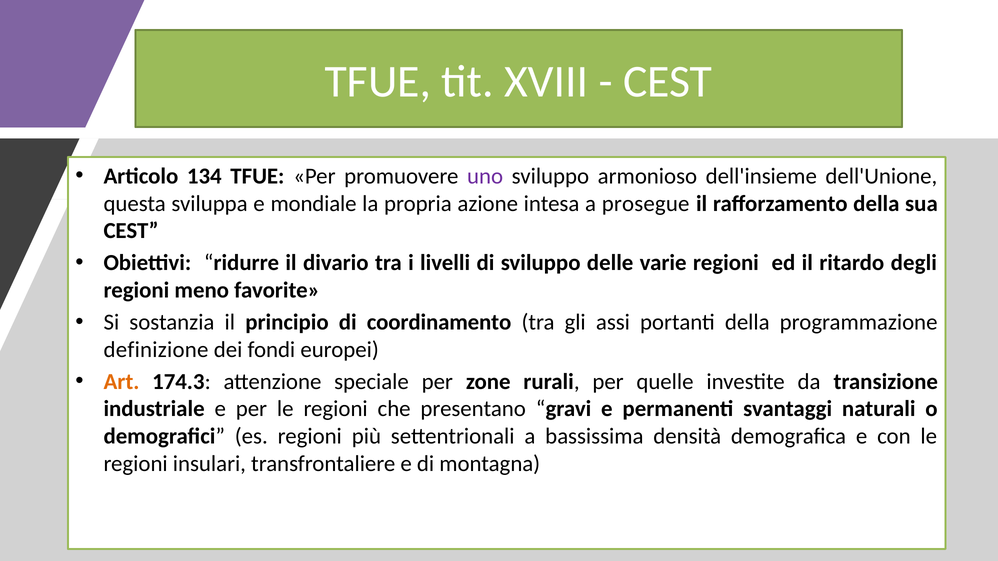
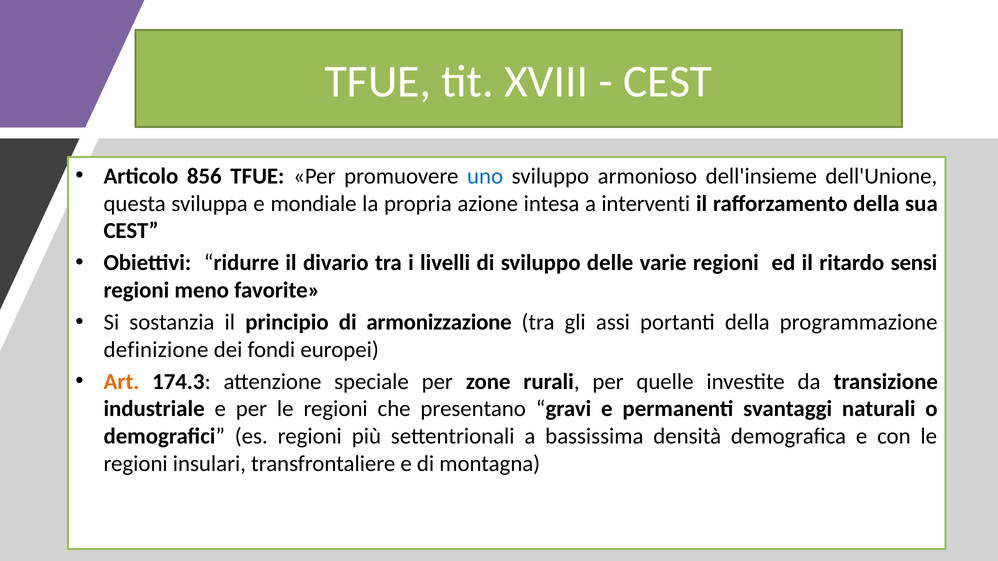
134: 134 -> 856 (204, 176)
uno colour: purple -> blue (485, 176)
prosegue: prosegue -> interventi (646, 204)
degli: degli -> sensi (914, 263)
coordinamento: coordinamento -> armonizzazione (439, 322)
